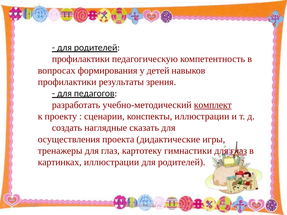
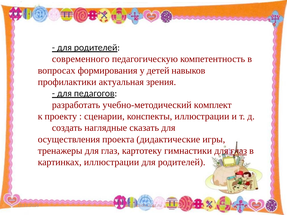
профилактики: профилактики -> современного (81, 59)
результаты: результаты -> актуальная (121, 82)
комплект underline: present -> none (213, 105)
